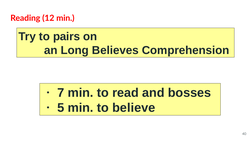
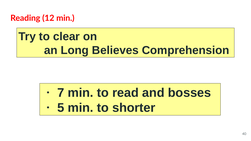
pairs: pairs -> clear (66, 37)
believe: believe -> shorter (134, 108)
